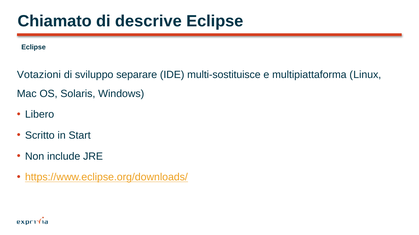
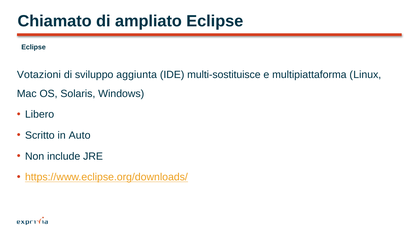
descrive: descrive -> ampliato (148, 21)
separare: separare -> aggiunta (137, 75)
Start: Start -> Auto (80, 136)
